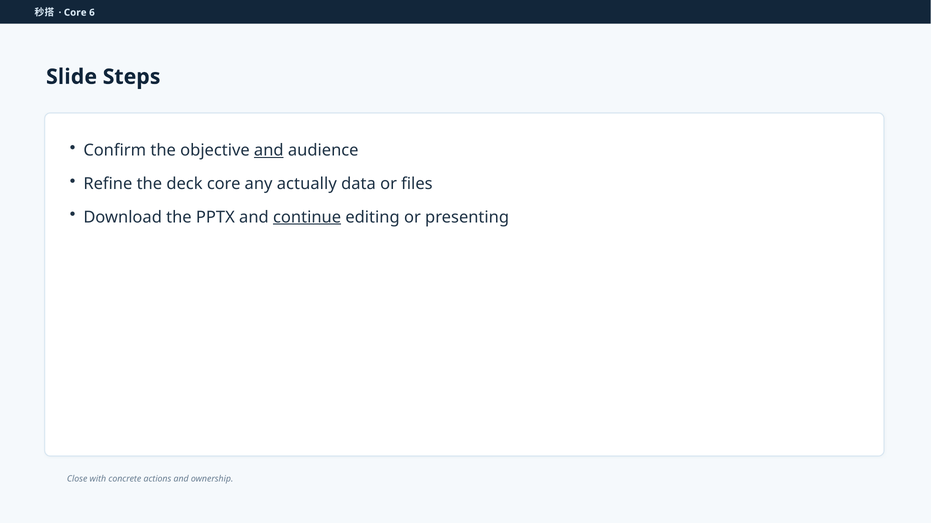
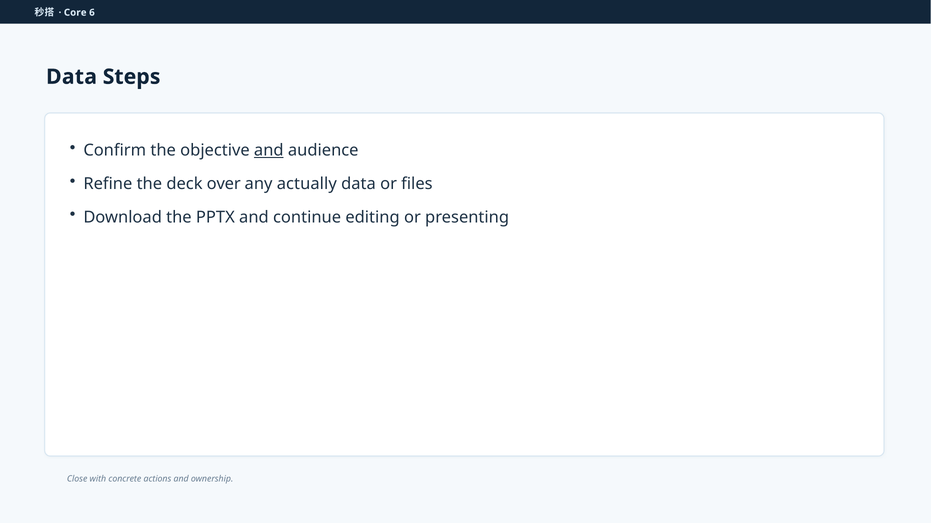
Slide: Slide -> Data (72, 77)
deck core: core -> over (224, 184)
continue underline: present -> none (307, 217)
